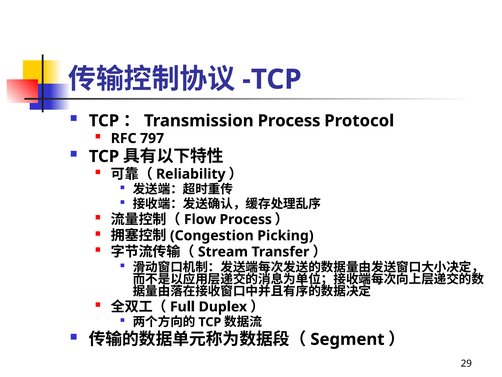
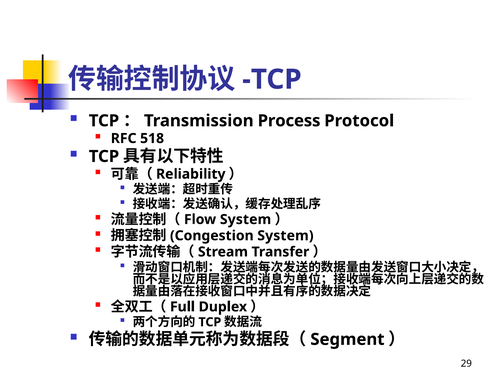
797: 797 -> 518 (152, 138)
Process: Process -> System (246, 219)
Picking: Picking -> System (285, 235)
